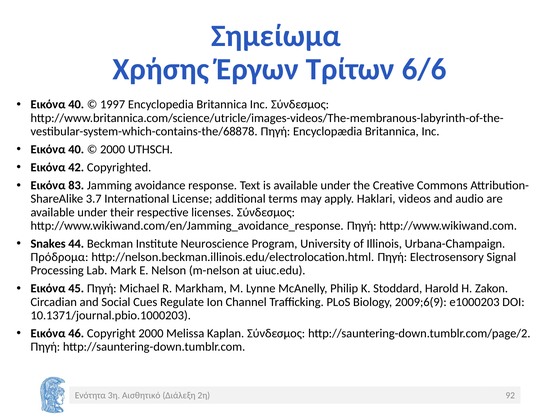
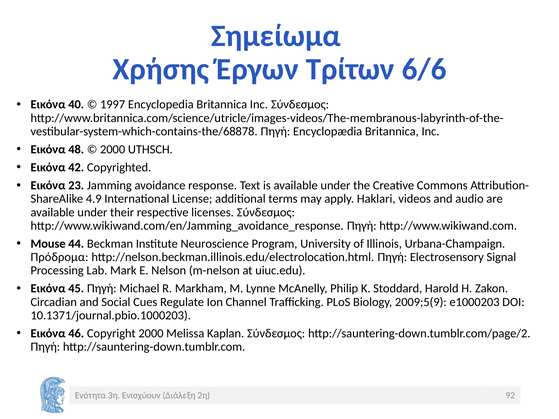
40: 40 -> 48 (76, 149)
83: 83 -> 23 (76, 186)
3.7: 3.7 -> 4.9 (94, 199)
Snakes: Snakes -> Mouse (48, 244)
2009;6(9: 2009;6(9 -> 2009;5(9 (421, 302)
Αισθητικό: Αισθητικό -> Ενισχύουν (141, 396)
